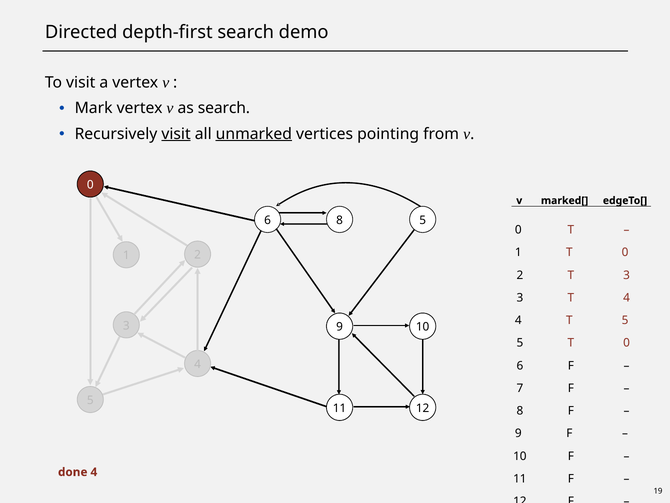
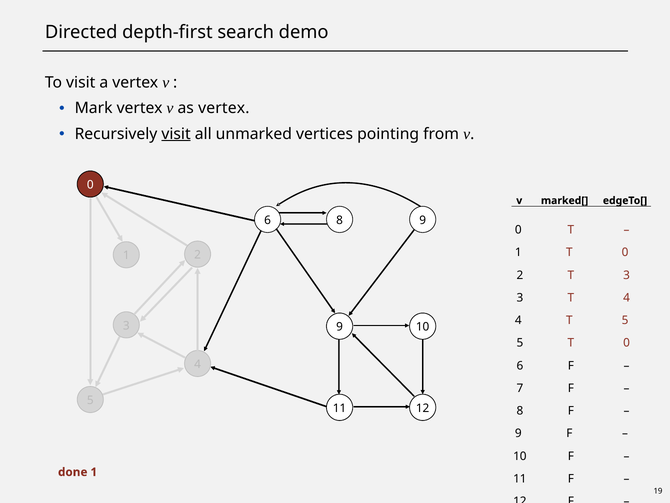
as search: search -> vertex (224, 108)
unmarked underline: present -> none (254, 134)
5: 5 -> 9 (423, 220)
done 4: 4 -> 1 (94, 472)
